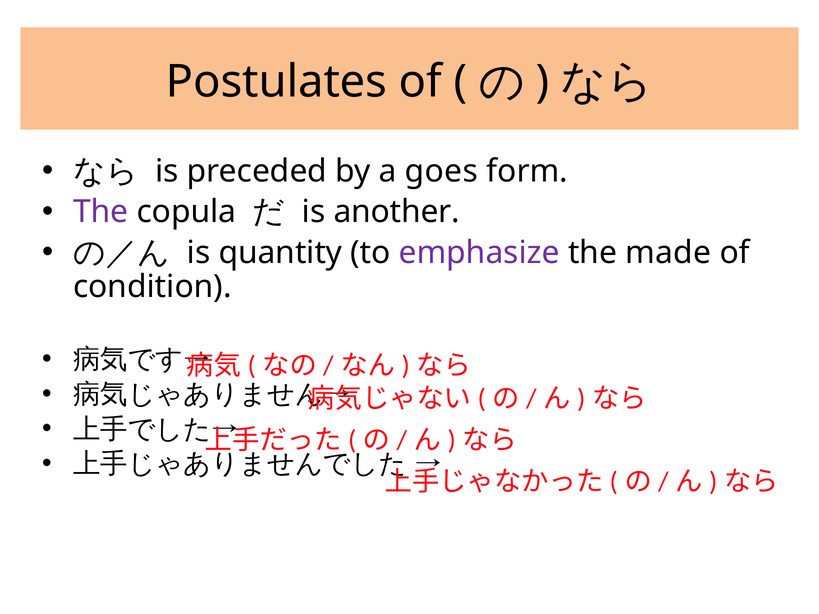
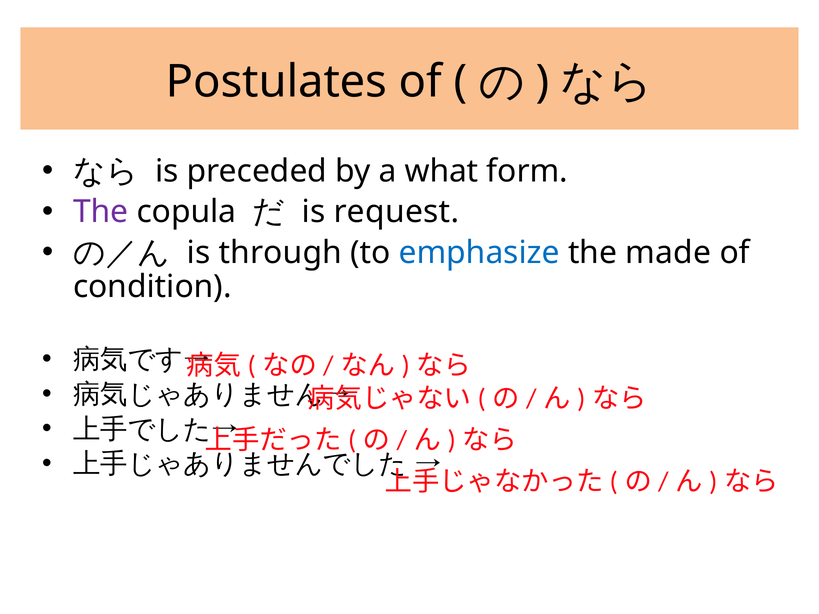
goes: goes -> what (442, 171)
another: another -> request (396, 212)
quantity: quantity -> through (280, 253)
emphasize colour: purple -> blue (479, 253)
